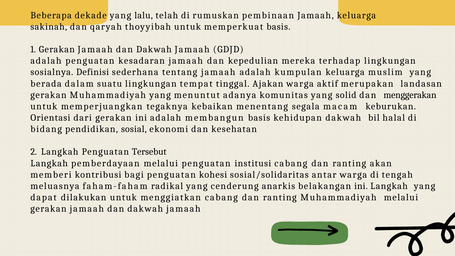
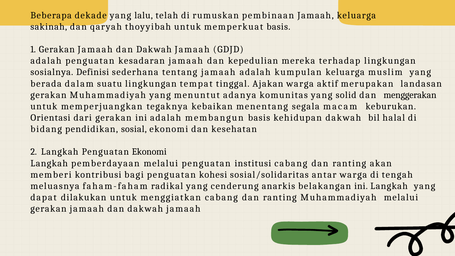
Penguatan Tersebut: Tersebut -> Ekonomi (149, 152)
